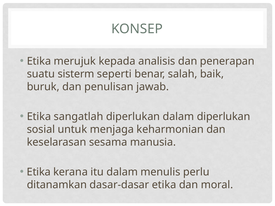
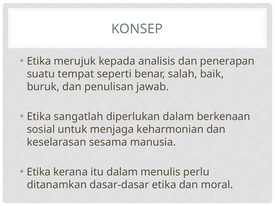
sisterm: sisterm -> tempat (76, 74)
dalam diperlukan: diperlukan -> berkenaan (224, 117)
